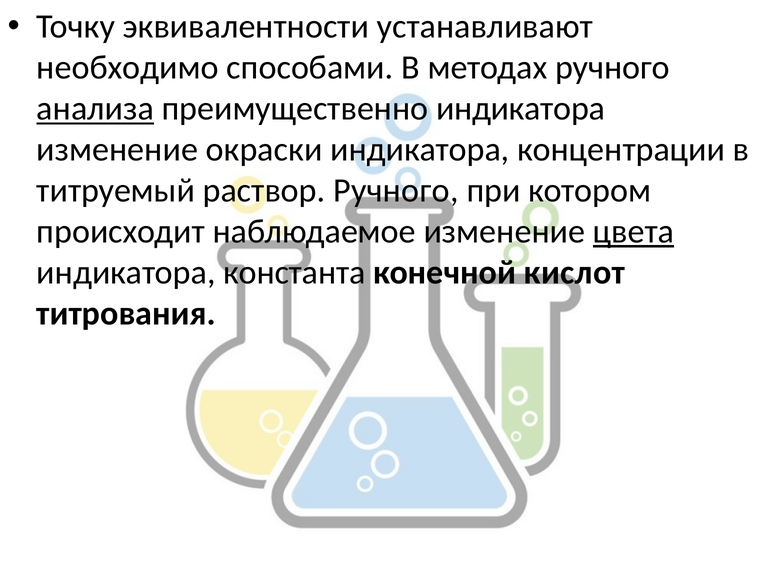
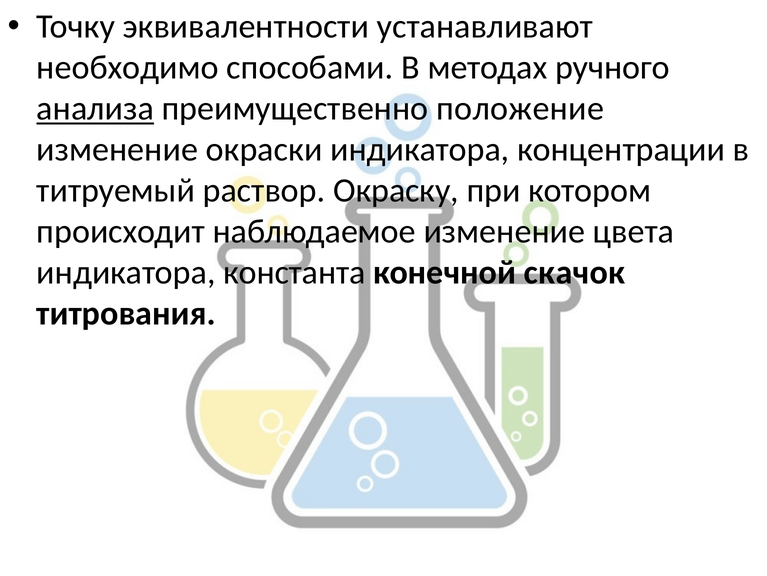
преимущественно индикатора: индикатора -> положение (520, 109)
раствор Ручного: Ручного -> Окраску (396, 190)
цвета underline: present -> none (633, 231)
кислот: кислот -> скачок (575, 272)
